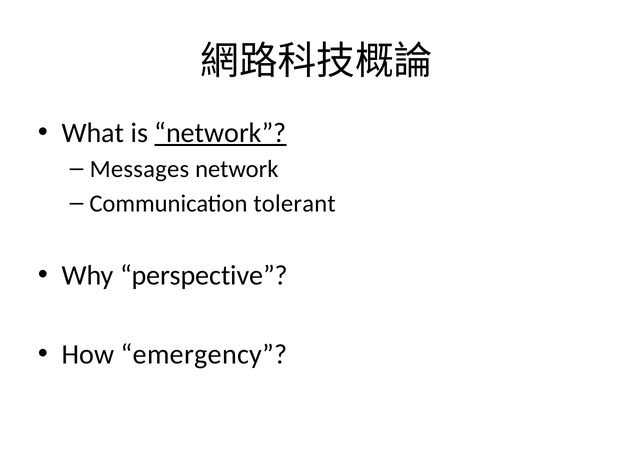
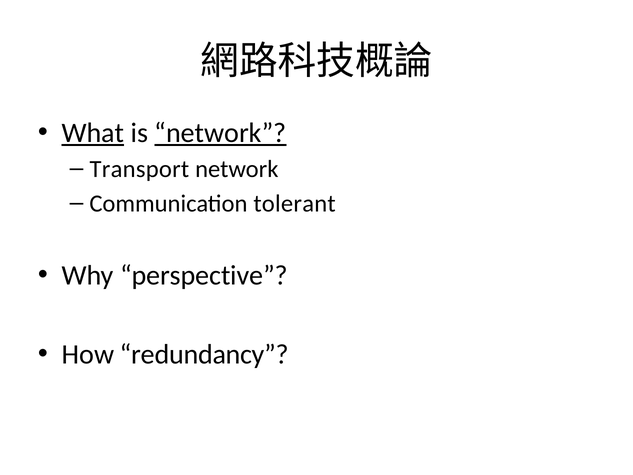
What underline: none -> present (93, 133)
Messages: Messages -> Transport (139, 169)
emergency: emergency -> redundancy (204, 354)
